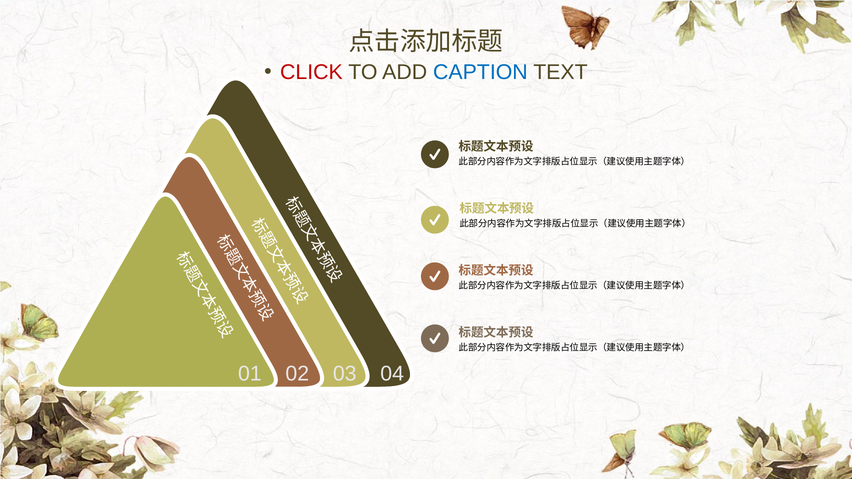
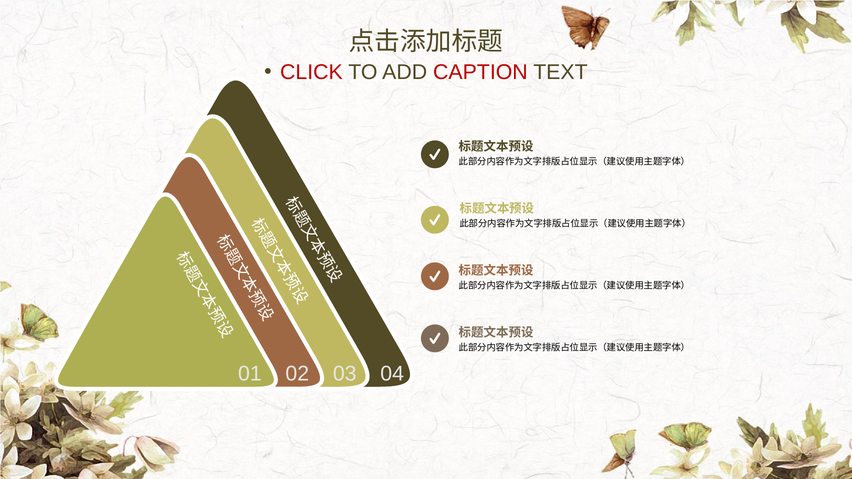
CAPTION colour: blue -> red (480, 72)
